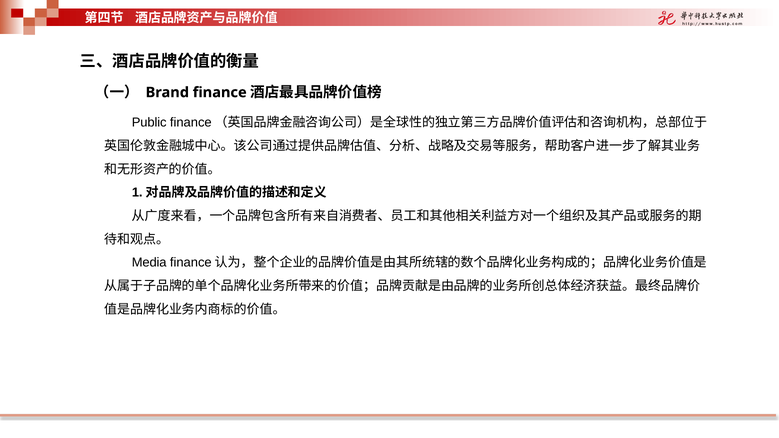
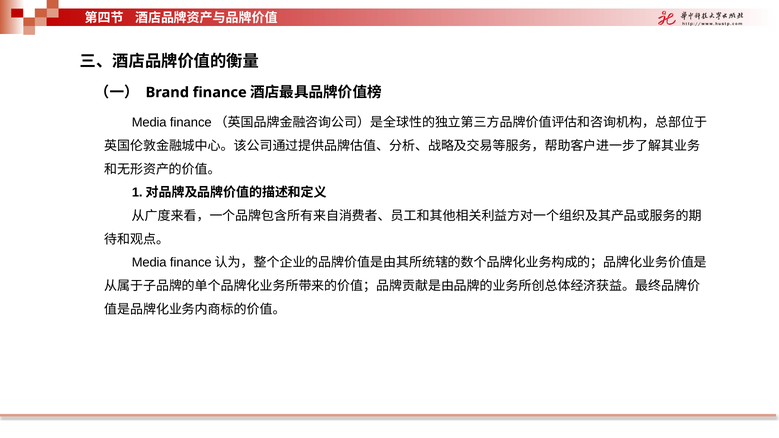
Public: Public -> Media (149, 123)
